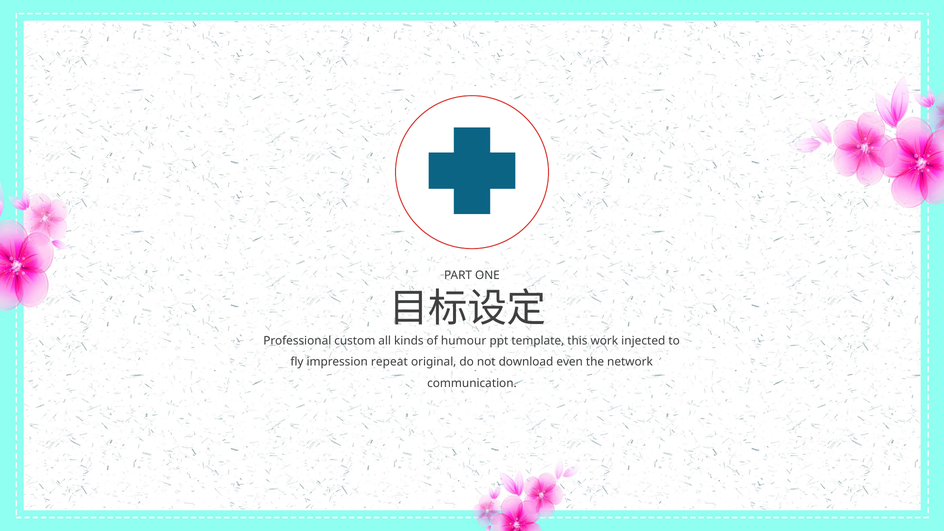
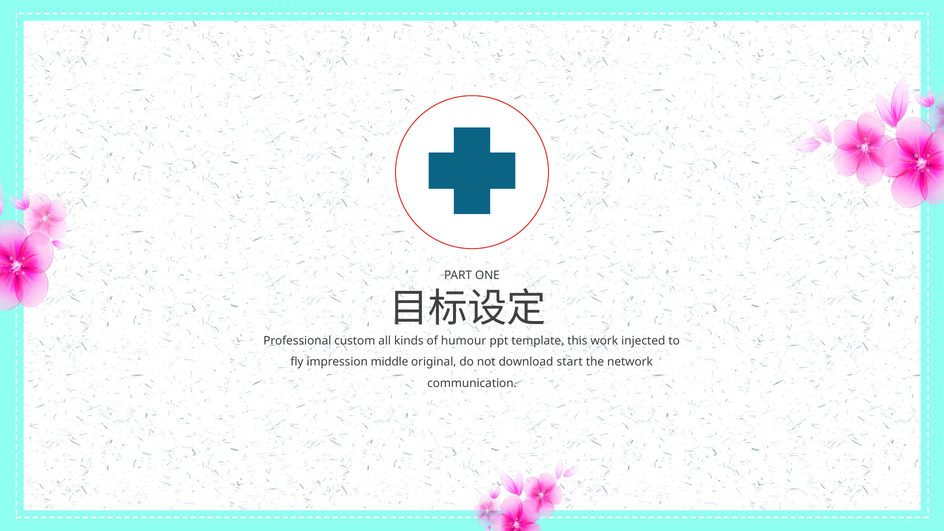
repeat: repeat -> middle (389, 362)
even: even -> start (570, 362)
